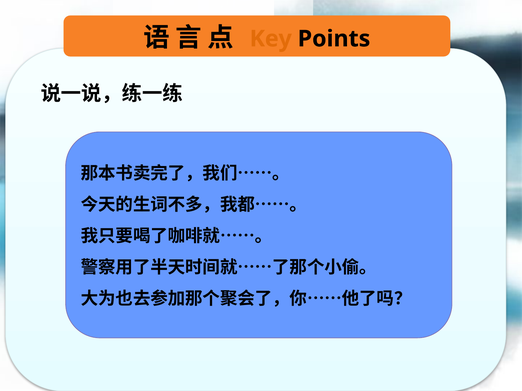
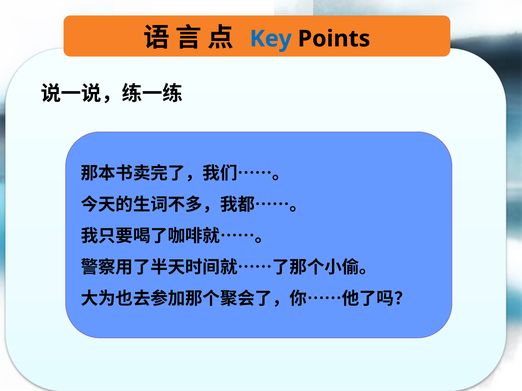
Key colour: orange -> blue (271, 39)
